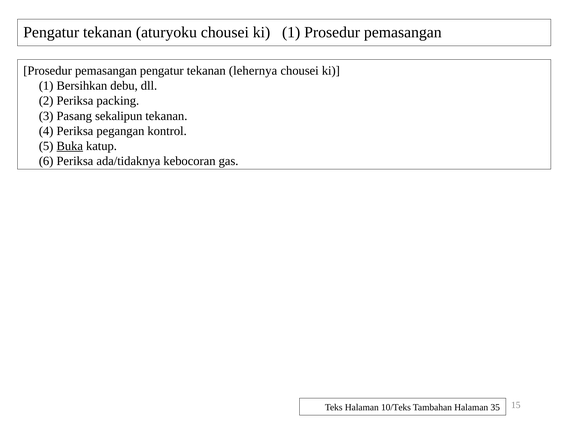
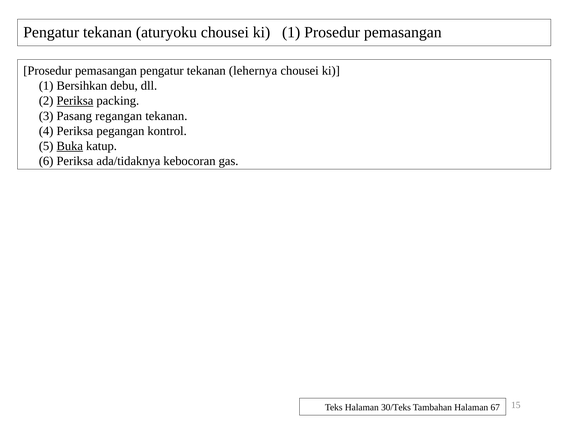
Periksa underline: none -> present (75, 101)
sekalipun: sekalipun -> regangan (119, 116)
10/Teks: 10/Teks -> 30/Teks (396, 407)
35: 35 -> 67 (495, 407)
